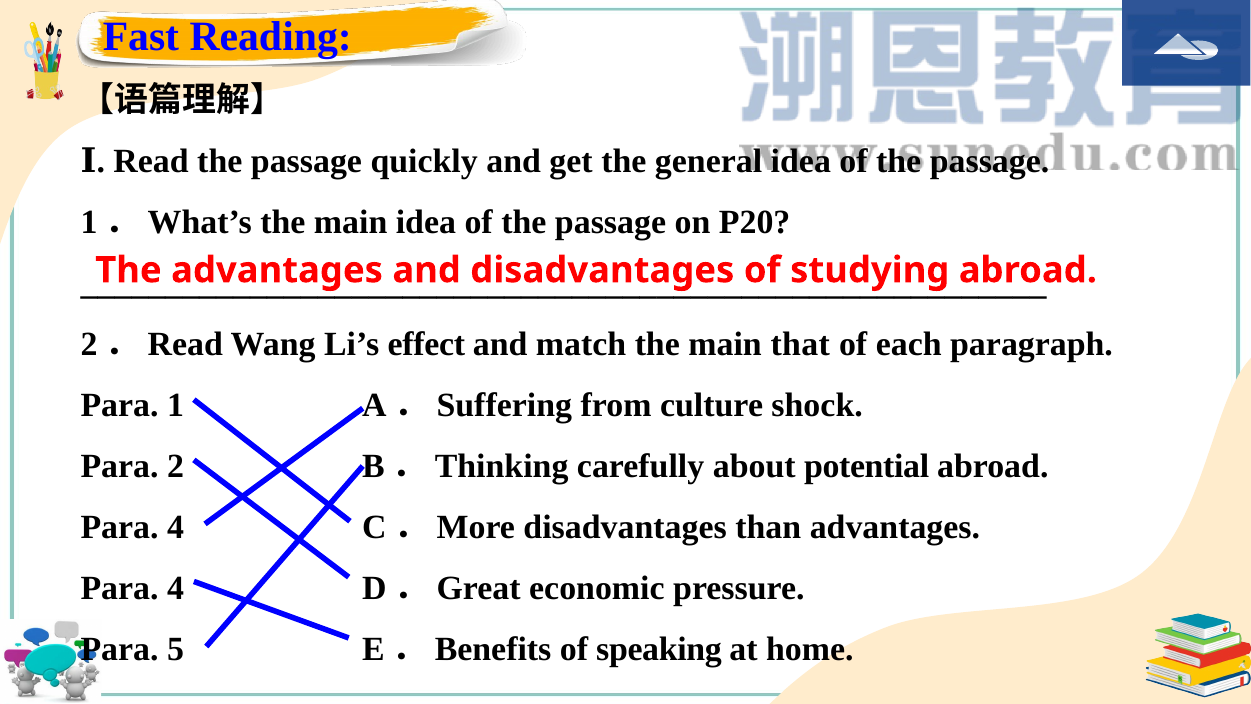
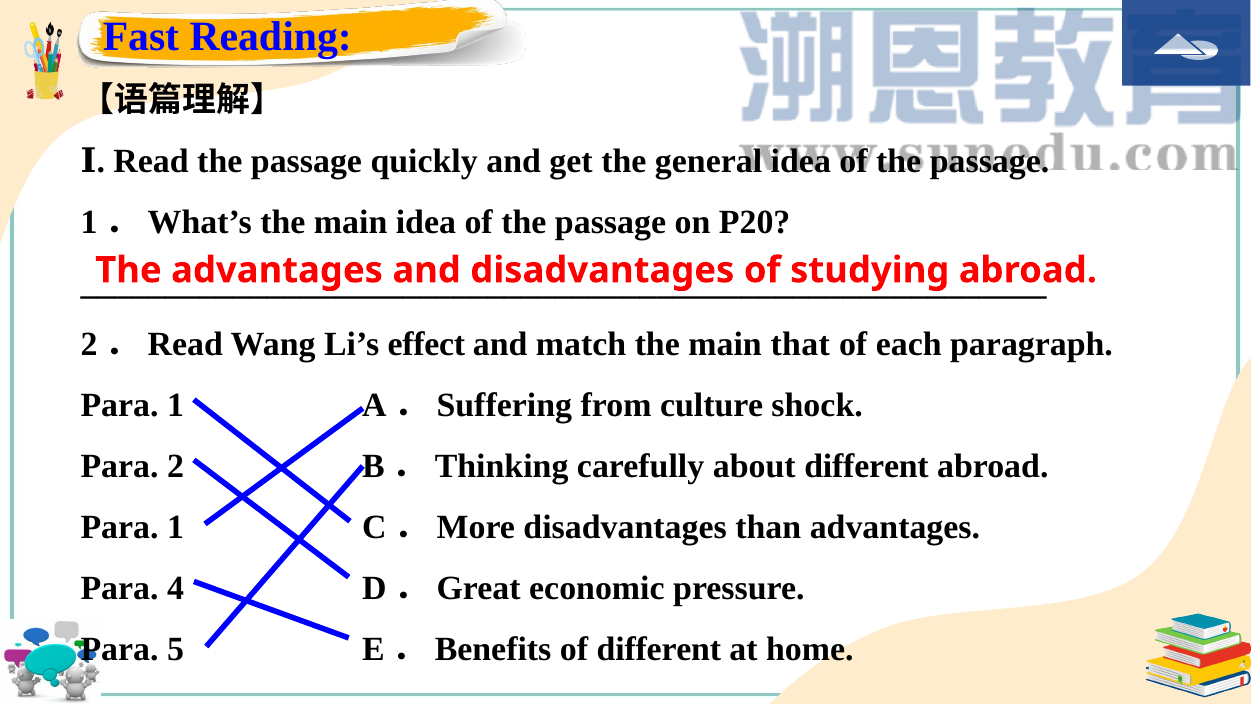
about potential: potential -> different (867, 466)
4: 4 -> 1 (176, 527)
of speaking: speaking -> different (659, 649)
